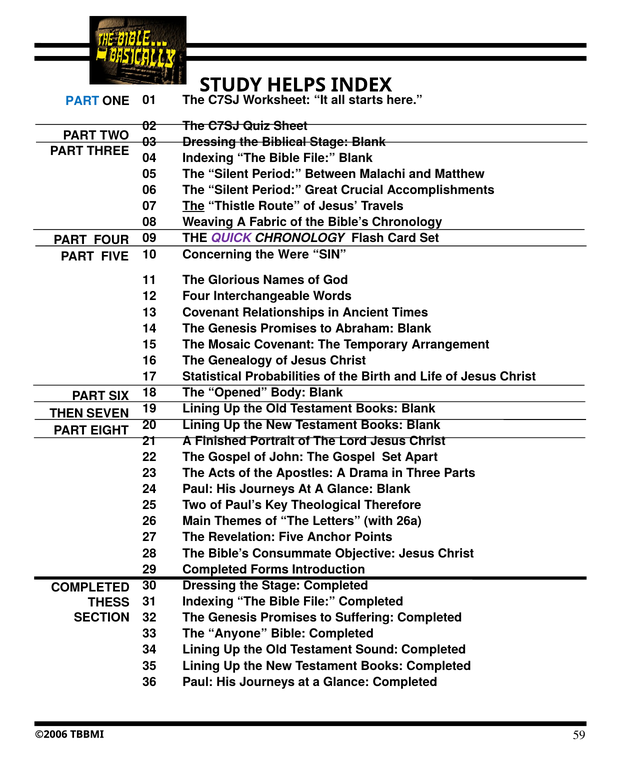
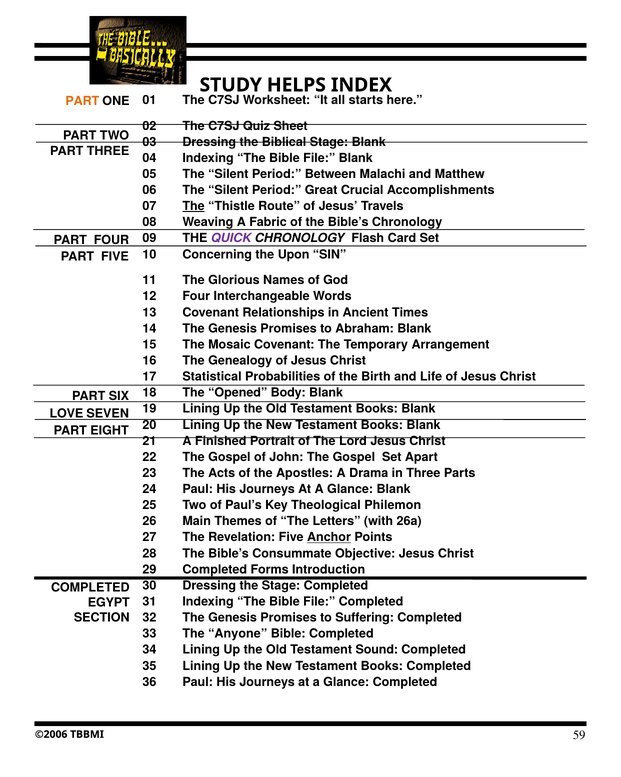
PART colour: blue -> orange (82, 101)
Were: Were -> Upon (294, 254)
THEN: THEN -> LOVE (66, 414)
Therefore: Therefore -> Philemon (393, 505)
Anchor underline: none -> present (329, 537)
THESS: THESS -> EGYPT (109, 602)
